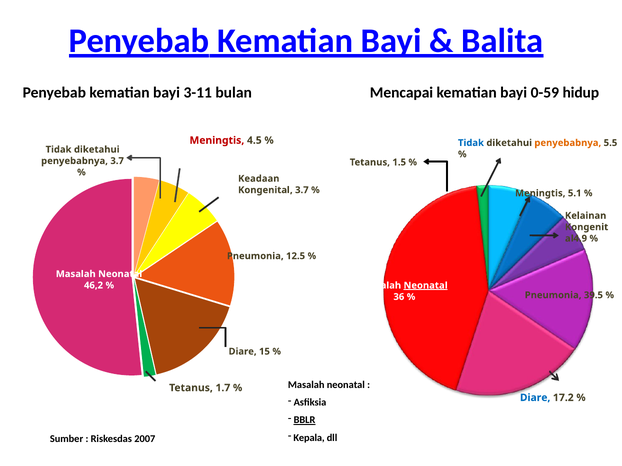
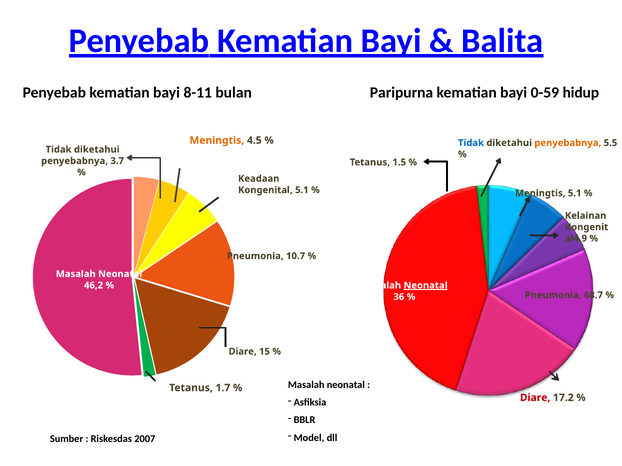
3-11: 3-11 -> 8-11 (198, 93)
Mencapai: Mencapai -> Paripurna (402, 93)
Meningtis colour: red -> orange (217, 140)
Kongenital 3.7: 3.7 -> 5.1 (302, 190)
12.5: 12.5 -> 10.7 (296, 256)
39.5: 39.5 -> 68.7 (593, 295)
Diare colour: blue -> red (535, 398)
BBLR underline: present -> none (305, 420)
Kepala: Kepala -> Model (309, 438)
